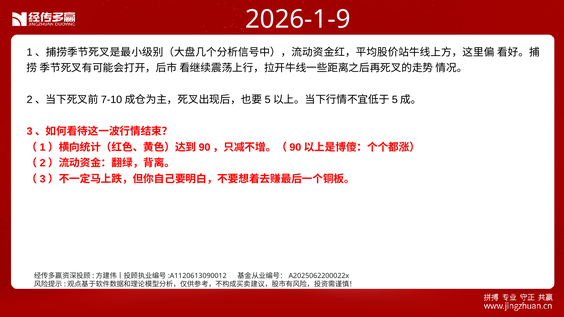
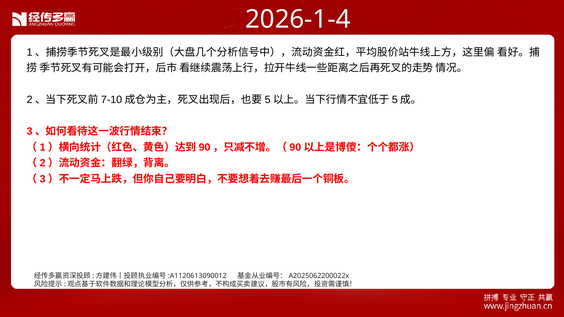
2026-1-9: 2026-1-9 -> 2026-1-4 (298, 19)
